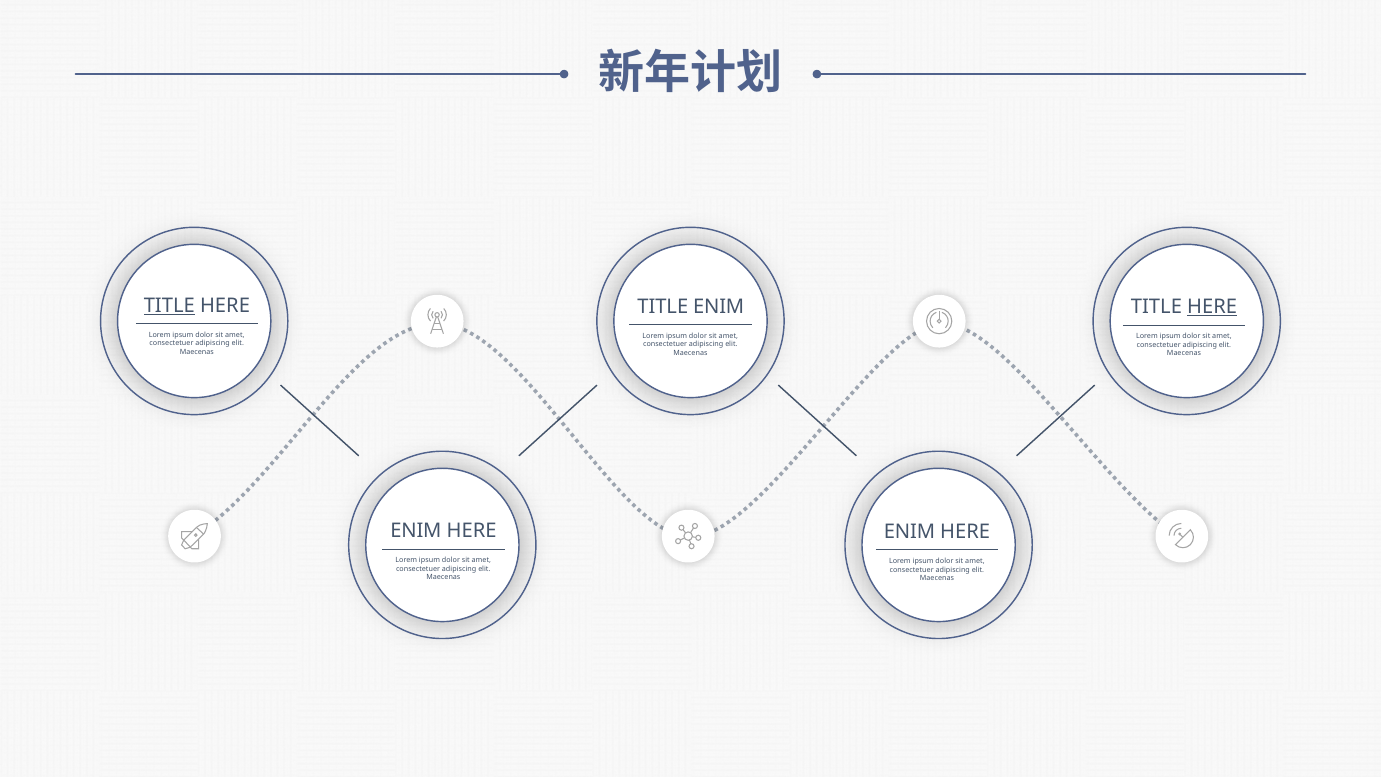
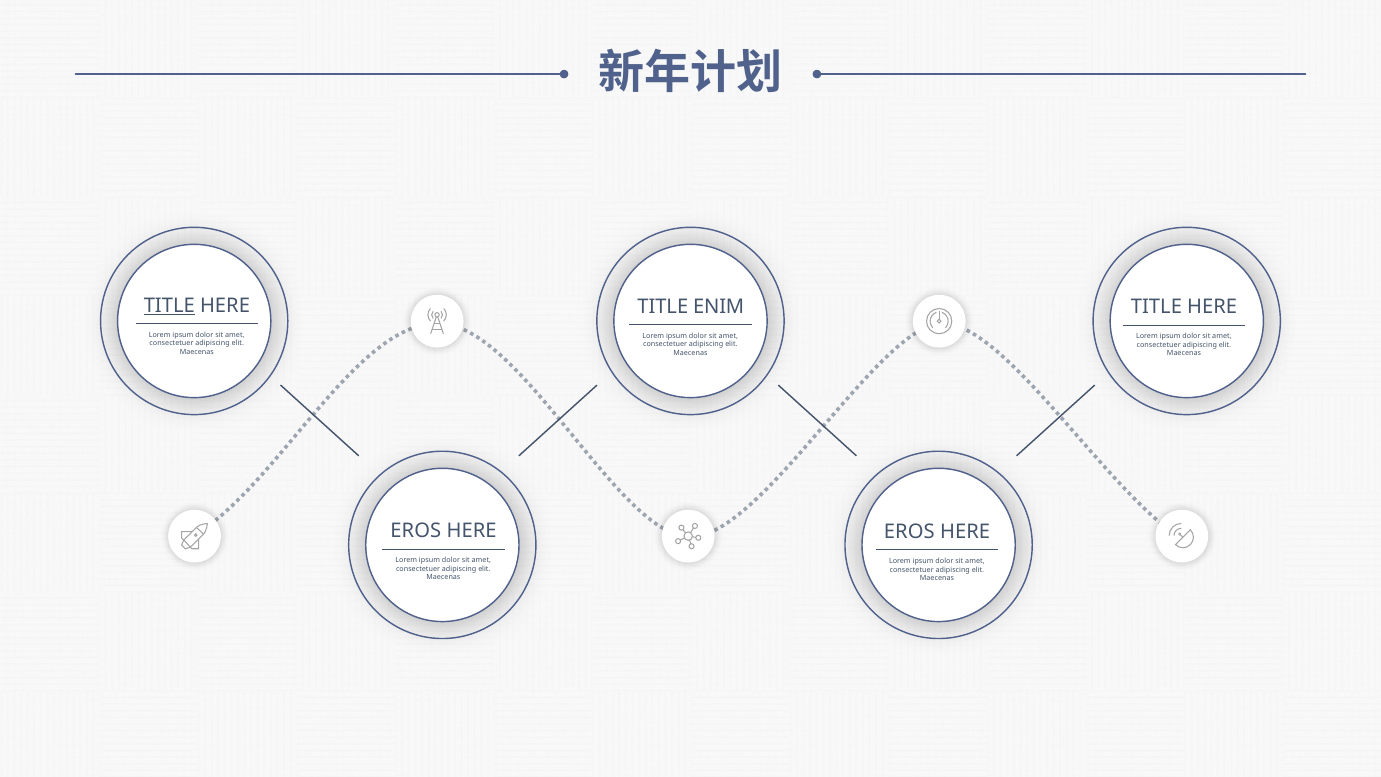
HERE underline: present -> none (1212, 307)
ENIM: ENIM -> EROS (416, 531)
ENIM: ENIM -> EROS (909, 532)
